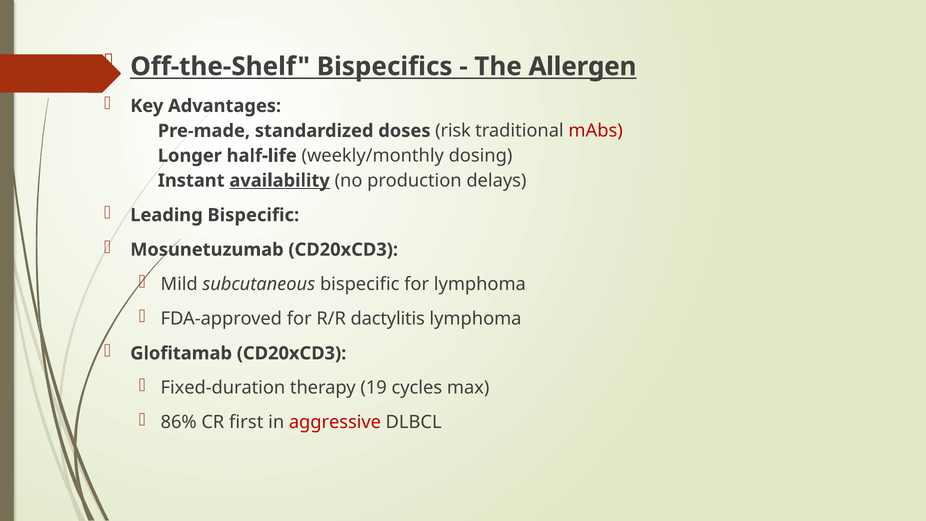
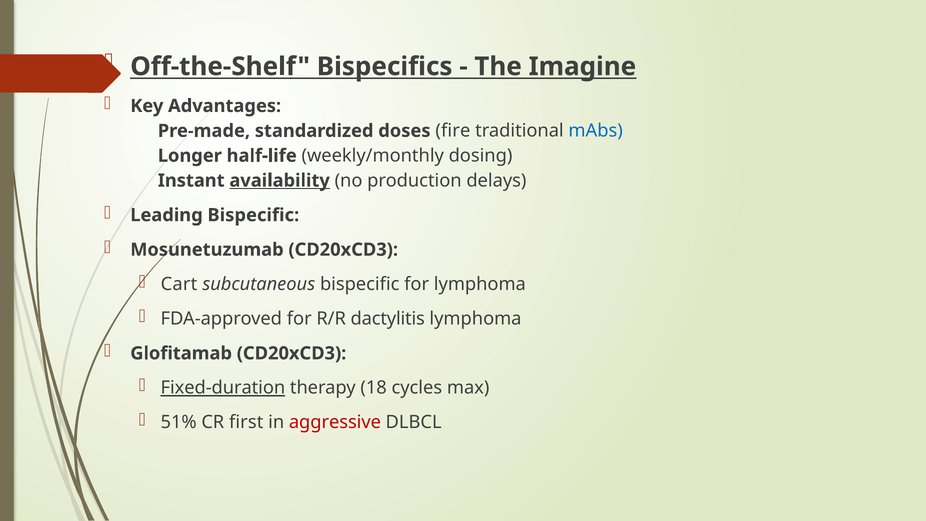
Allergen: Allergen -> Imagine (582, 67)
risk: risk -> fire (453, 131)
mAbs colour: red -> blue (596, 131)
Mild: Mild -> Cart (179, 284)
Fixed-duration underline: none -> present (223, 388)
19: 19 -> 18 (374, 388)
86%: 86% -> 51% (179, 422)
